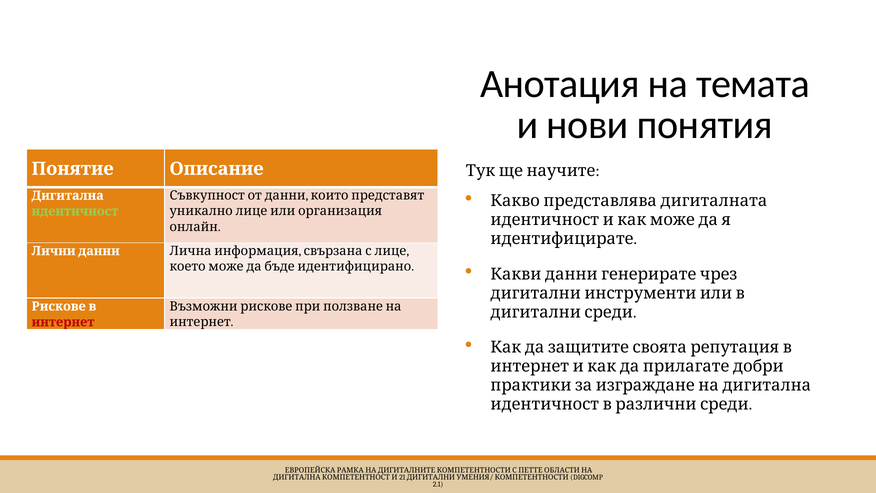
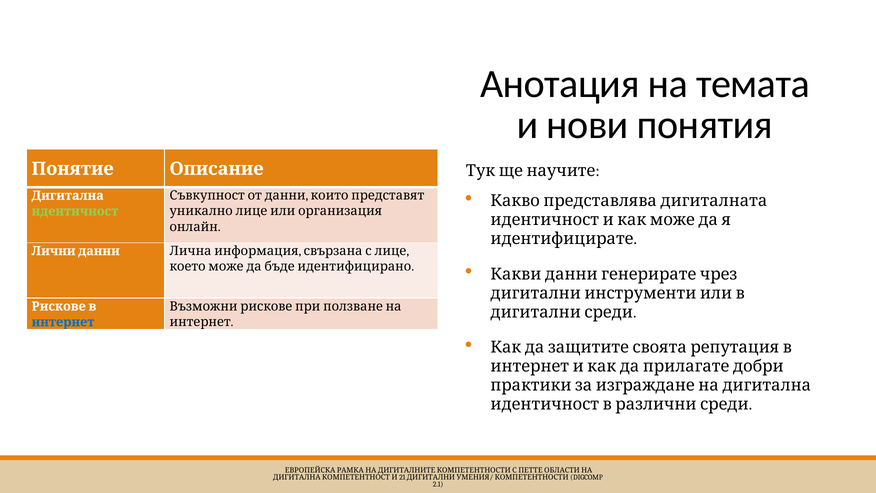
интернет colour: red -> blue (63, 322)
